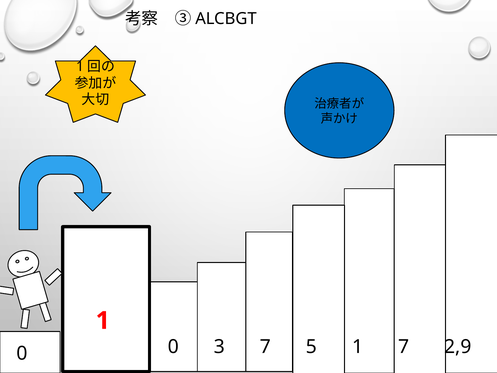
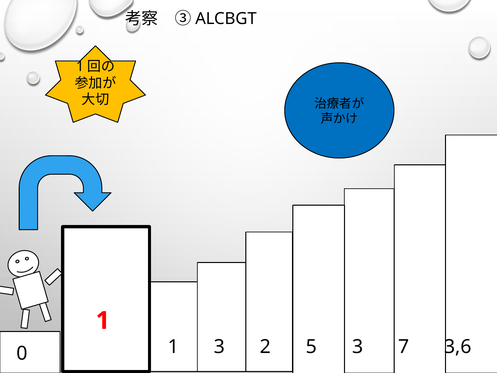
0 0: 0 -> 1 (173, 347)
3 7: 7 -> 2 (265, 347)
5 1: 1 -> 3 (358, 347)
2,9: 2,9 -> 3,6 (458, 347)
